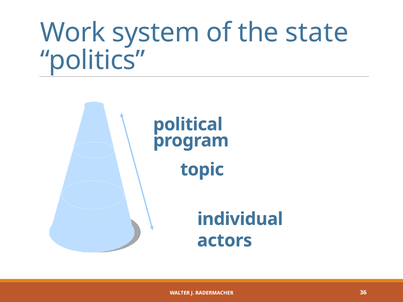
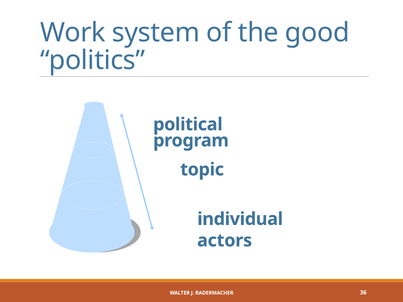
state: state -> good (317, 33)
